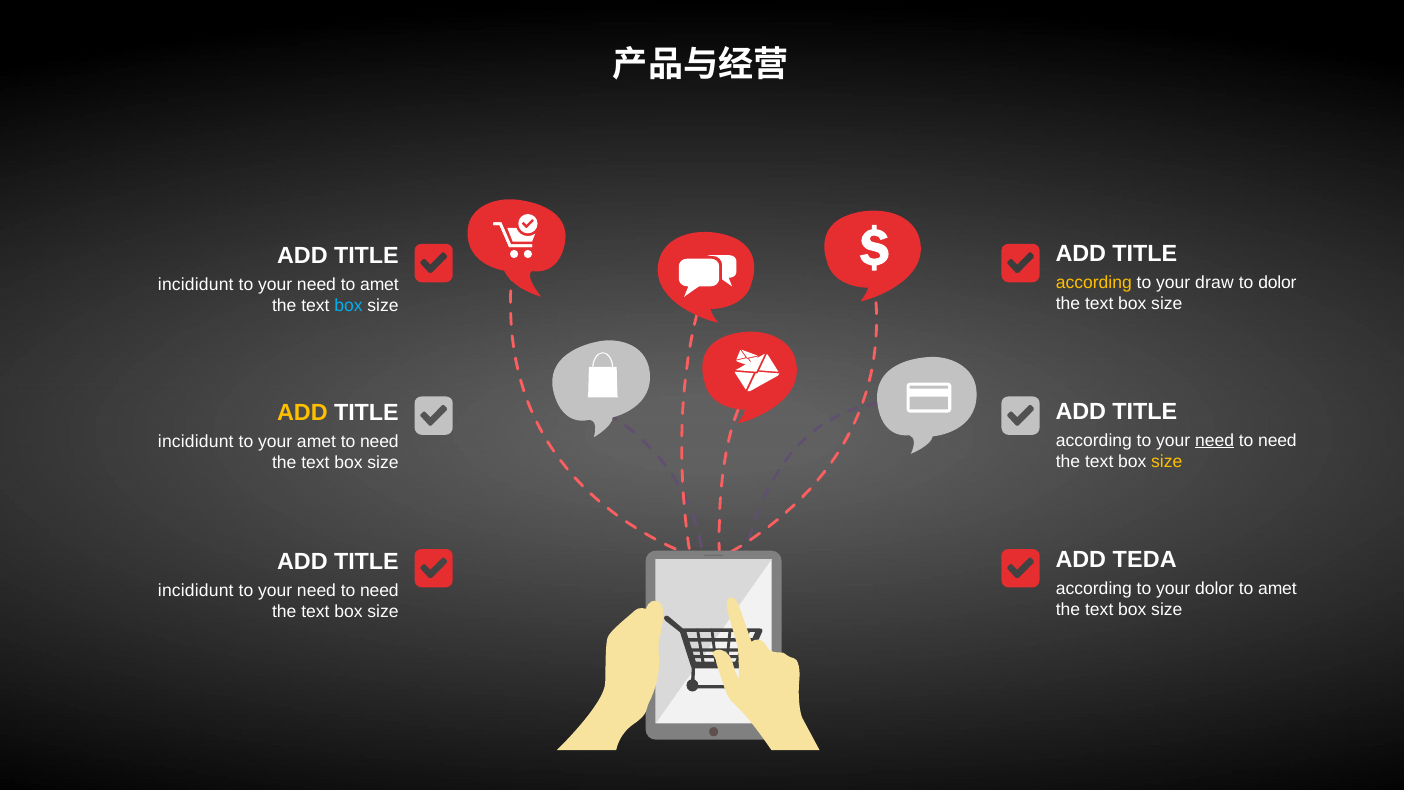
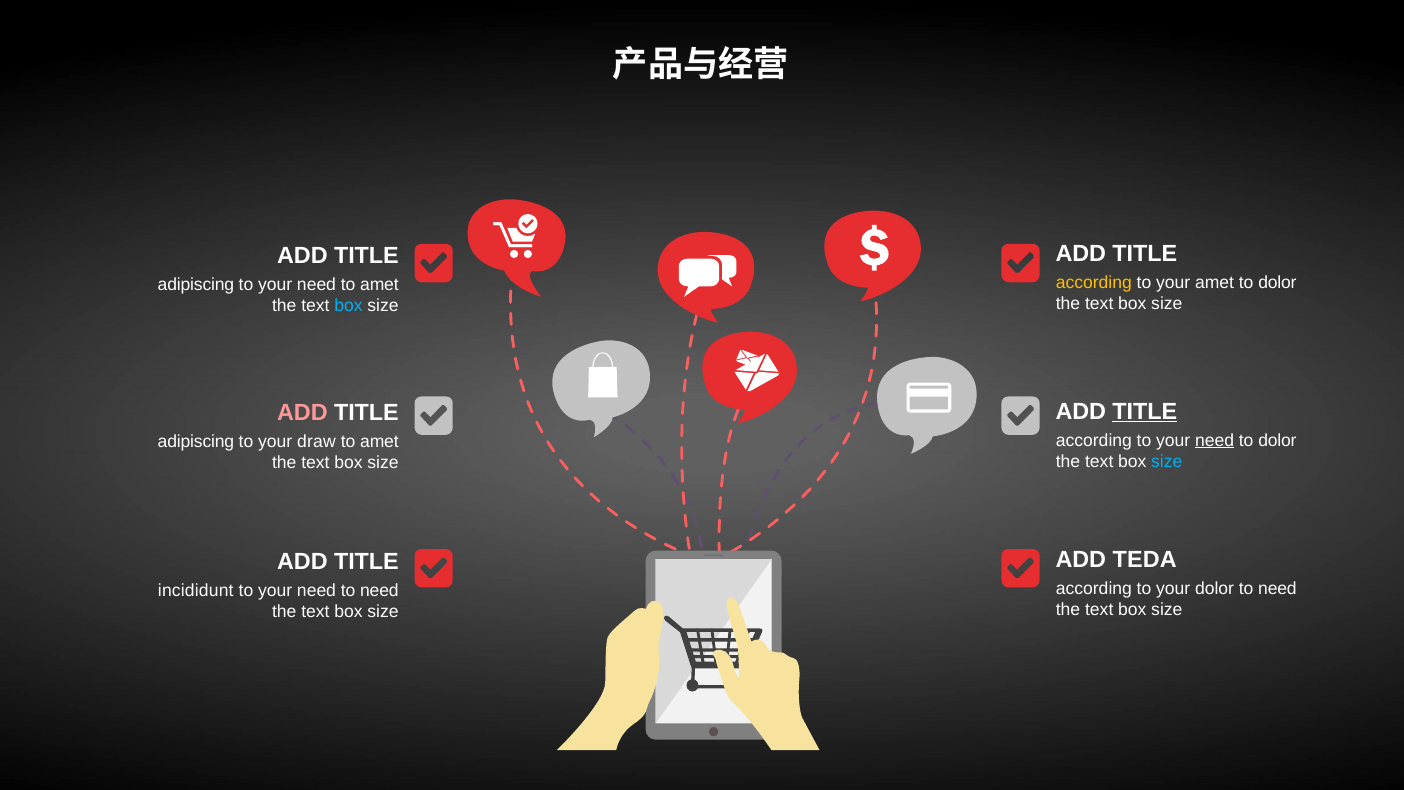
your draw: draw -> amet (1215, 283)
incididunt: incididunt -> adipiscing (196, 284)
TITLE underline: none -> present (1145, 411)
ADD colour: yellow -> pink (302, 413)
need: need -> dolor (1277, 440)
incididunt: incididunt -> adipiscing (196, 442)
your amet: amet -> draw (316, 442)
need: need -> amet (379, 442)
size colour: yellow -> light blue (1167, 461)
amet: amet -> need (1277, 589)
